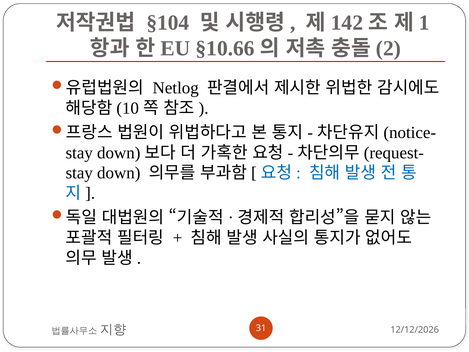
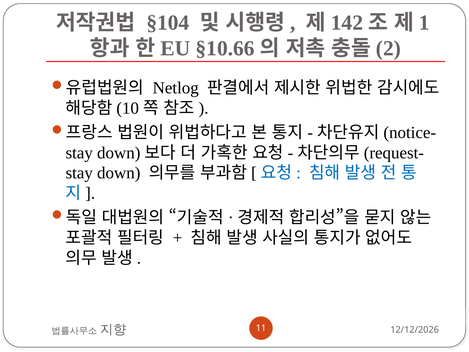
31: 31 -> 11 (261, 328)
